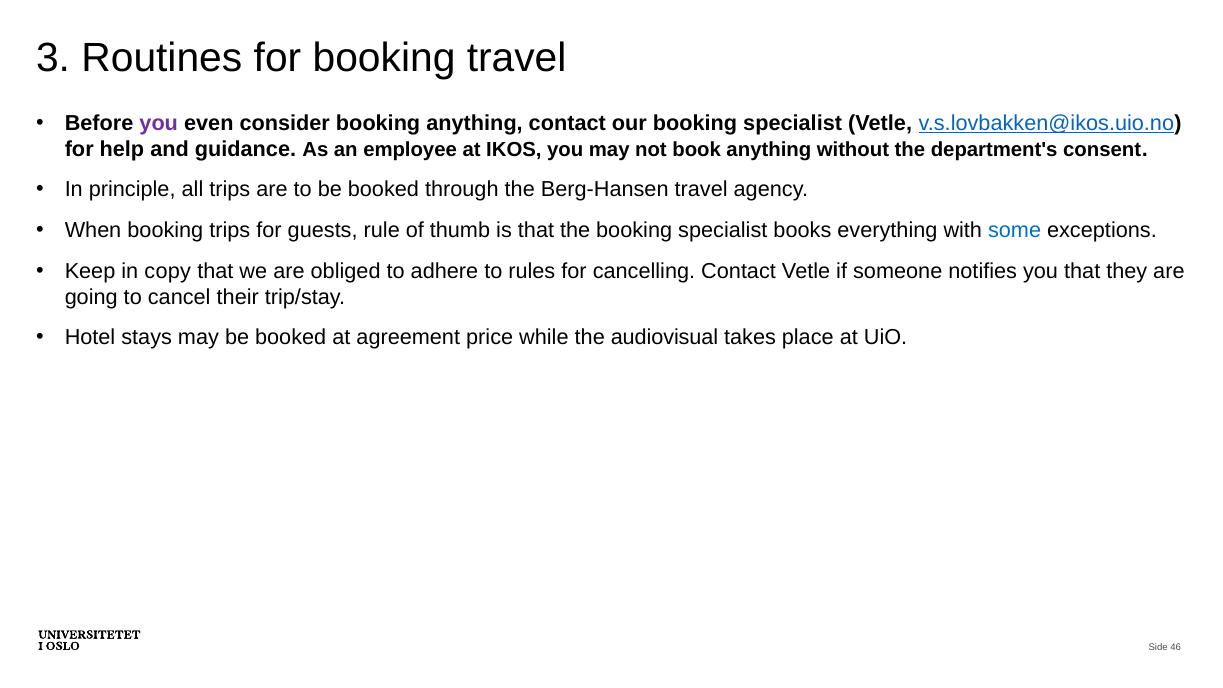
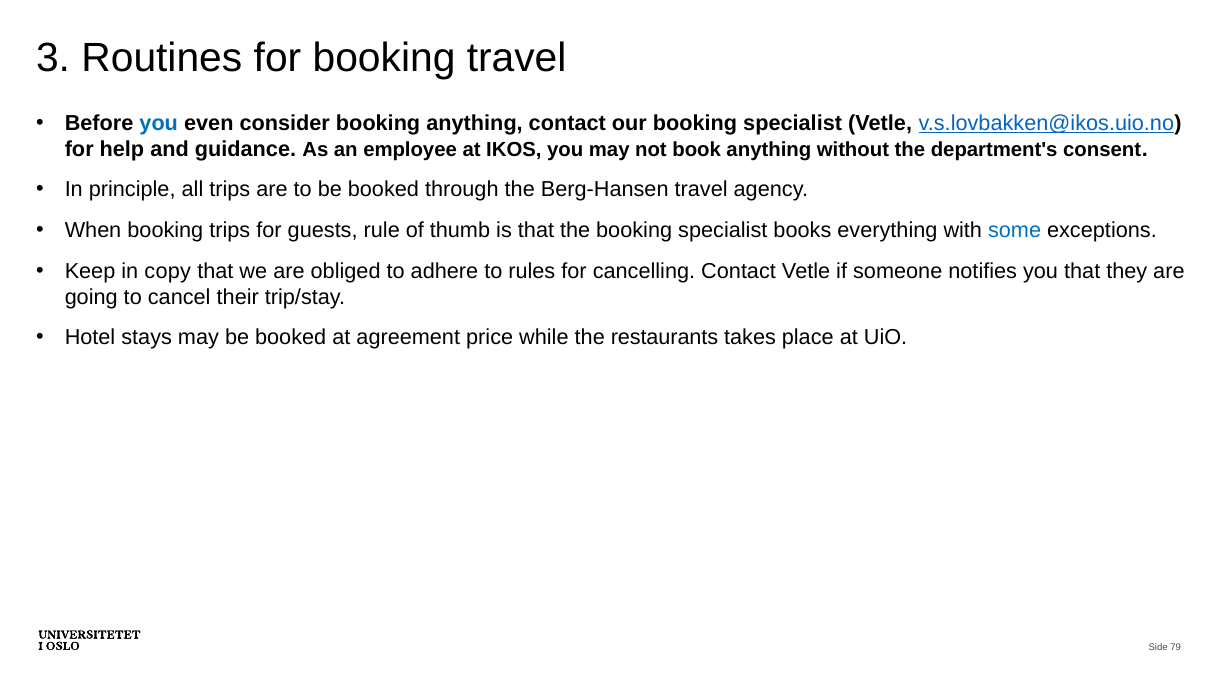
you colour: purple -> blue (159, 123)
audiovisual: audiovisual -> restaurants (664, 338)
46: 46 -> 79 (1176, 647)
